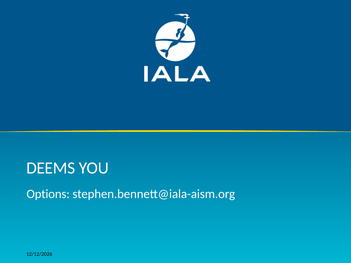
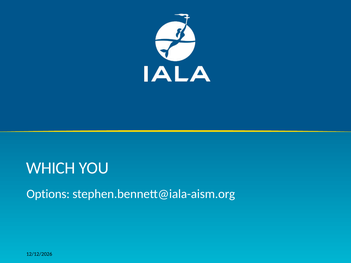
DEEMS: DEEMS -> WHICH (51, 168)
